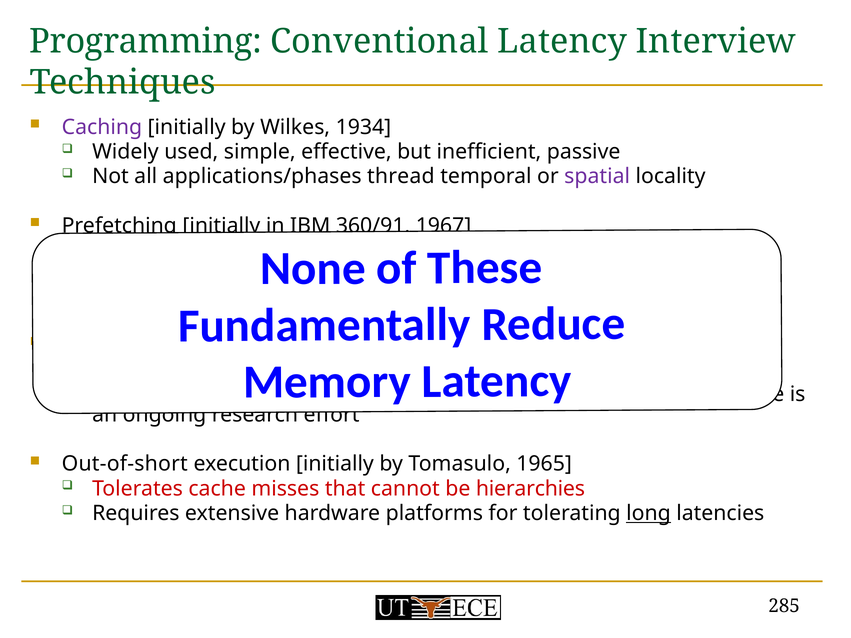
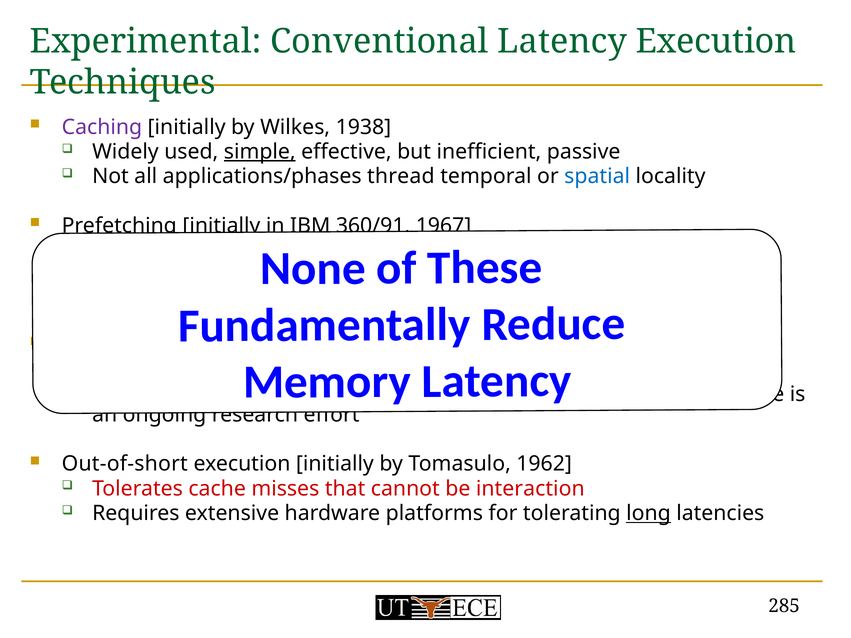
Programming: Programming -> Experimental (146, 41)
Latency Interview: Interview -> Execution (716, 41)
1934: 1934 -> 1938 (363, 127)
simple underline: none -> present (260, 152)
spatial colour: purple -> blue (597, 176)
1965: 1965 -> 1962 (544, 464)
hierarchies: hierarchies -> interaction (530, 489)
